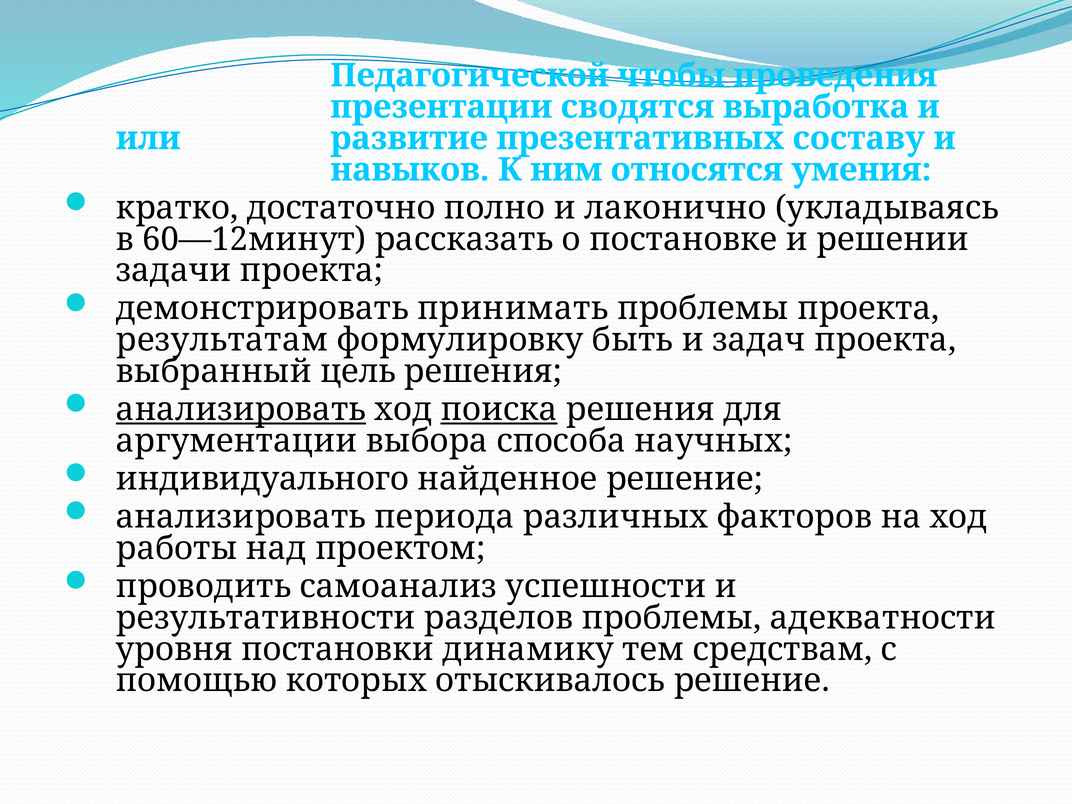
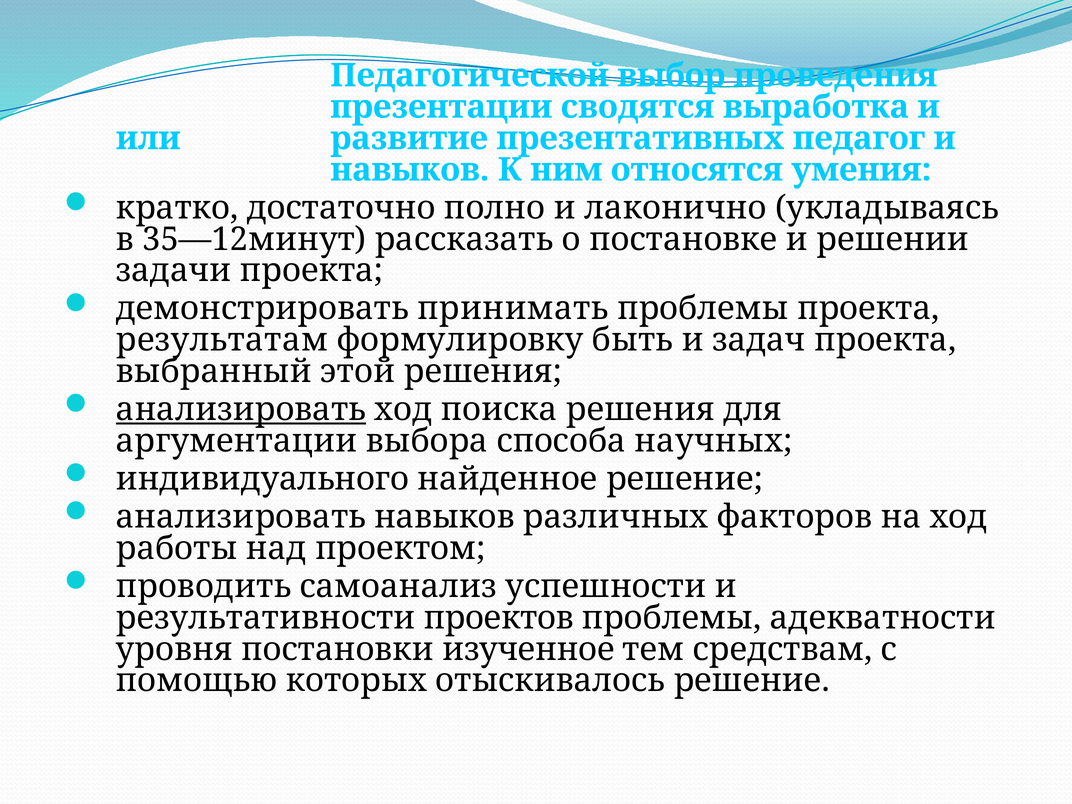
чтобы: чтобы -> выбор (671, 75)
составу: составу -> педагог (859, 138)
60—12минут: 60—12минут -> 35—12минут (254, 239)
цель: цель -> этой (358, 372)
поиска underline: present -> none (499, 410)
анализировать периода: периода -> навыков (445, 517)
разделов: разделов -> проектов (499, 618)
динамику: динамику -> изученное (528, 649)
